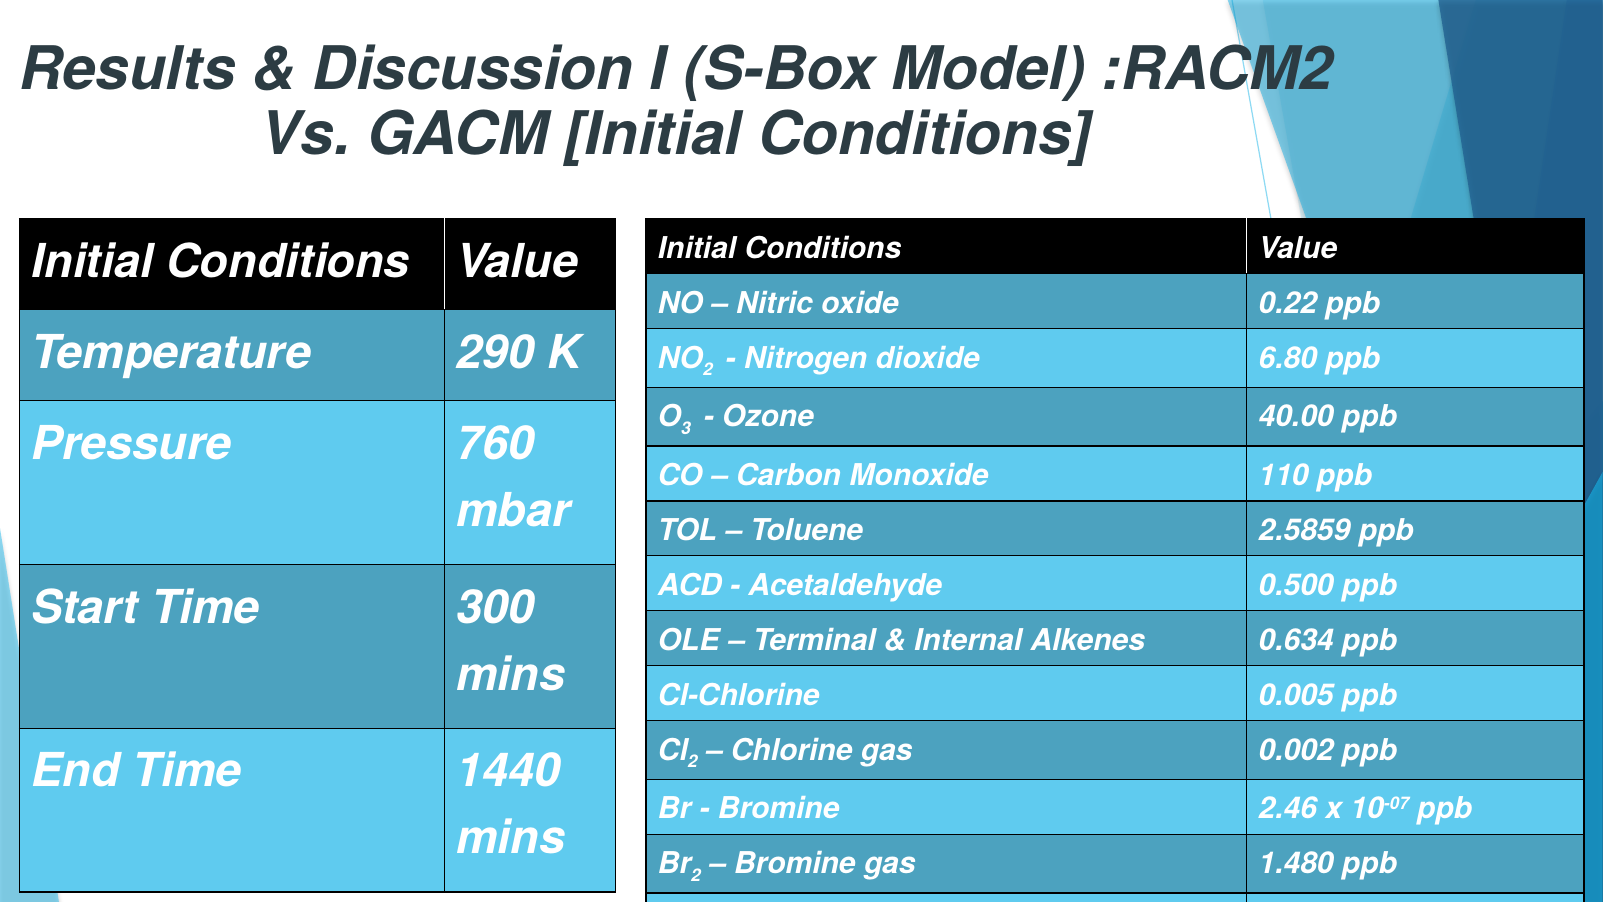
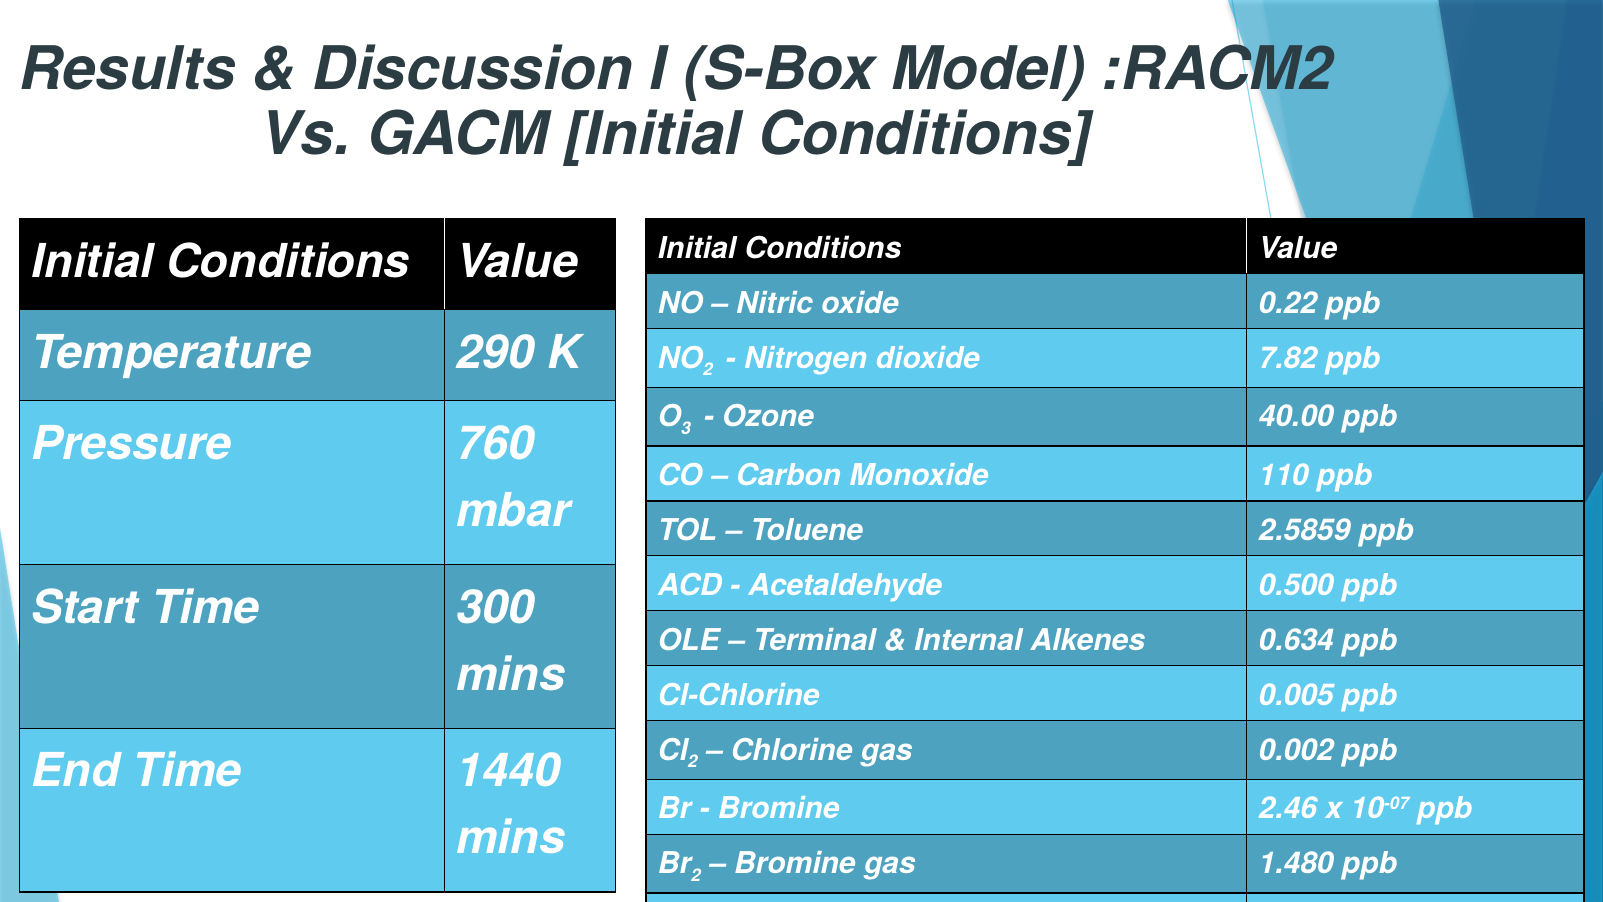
6.80: 6.80 -> 7.82 (1288, 358)
